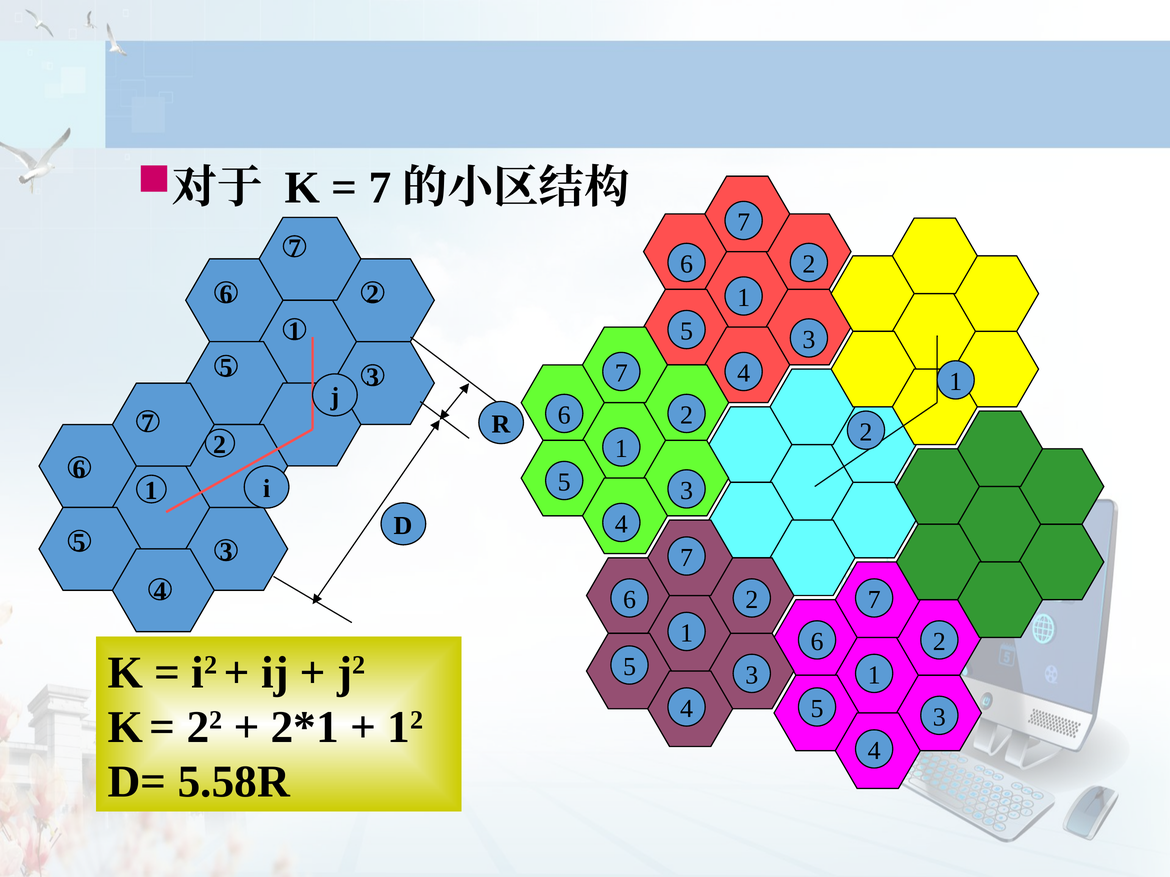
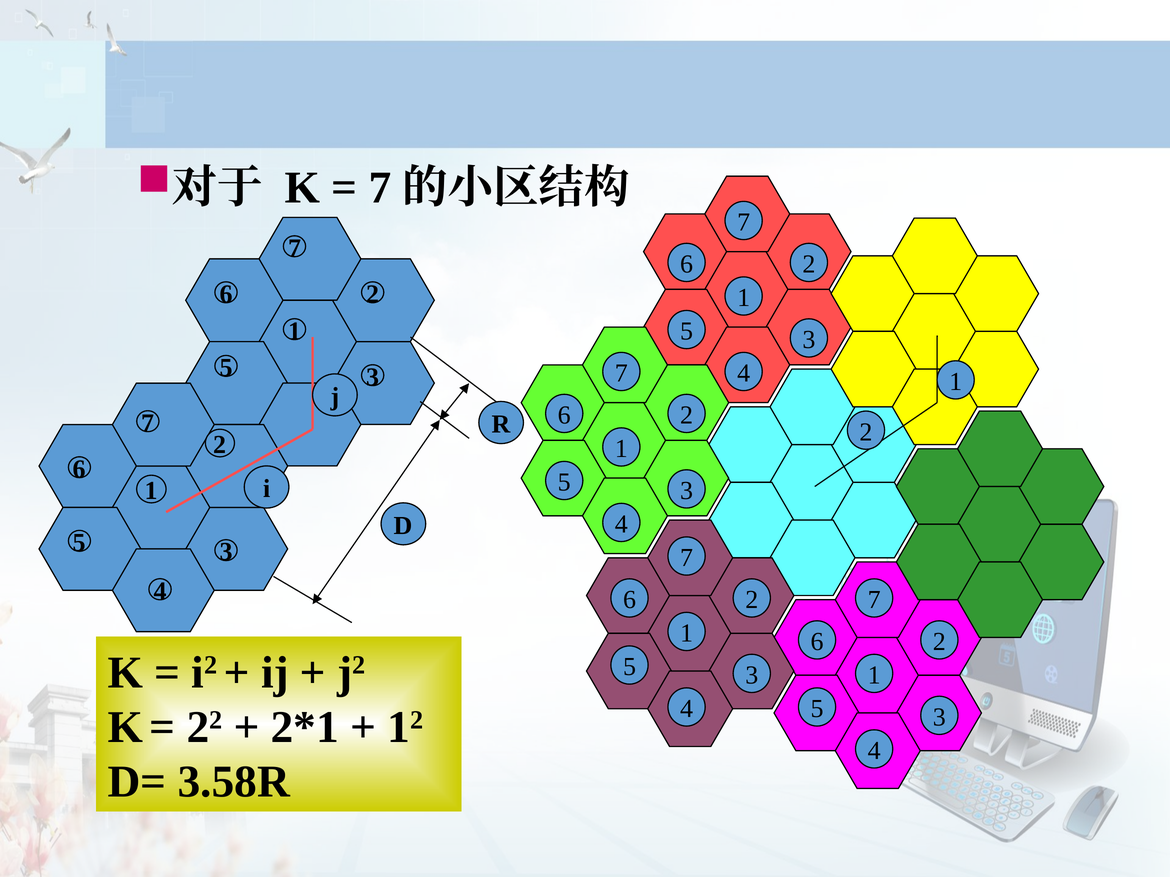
5.58R: 5.58R -> 3.58R (234, 782)
